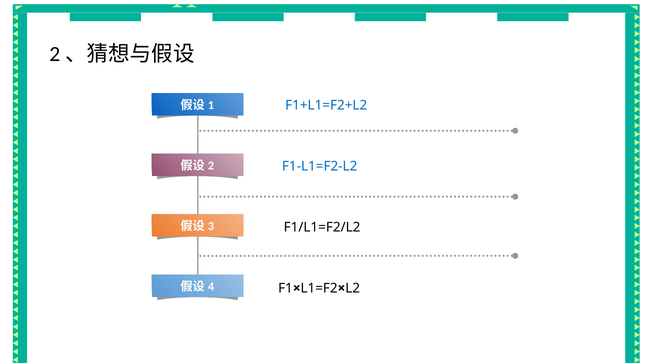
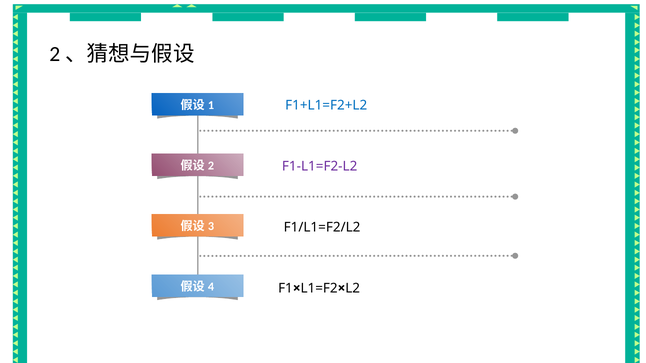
F1-L1=F2-L2 colour: blue -> purple (320, 166)
